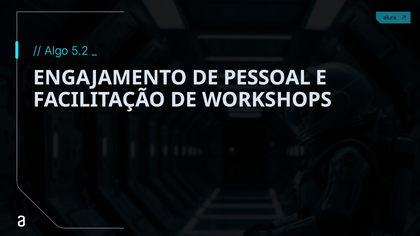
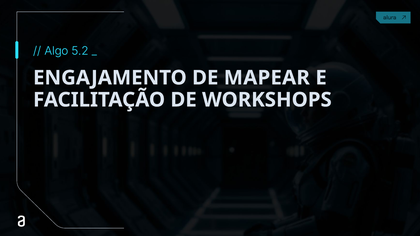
PESSOAL: PESSOAL -> MAPEAR (267, 78)
